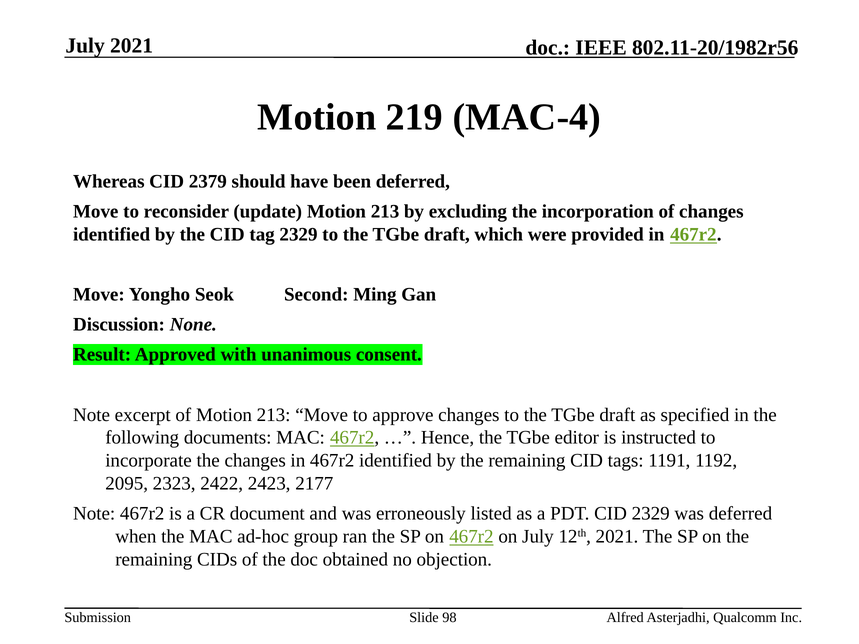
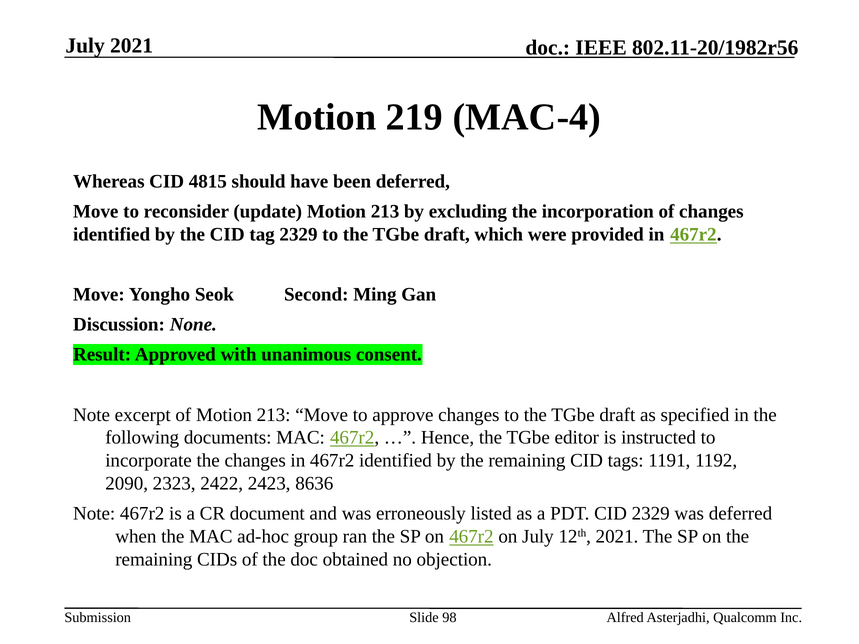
2379: 2379 -> 4815 (208, 182)
2095: 2095 -> 2090 (127, 484)
2177: 2177 -> 8636 (314, 484)
